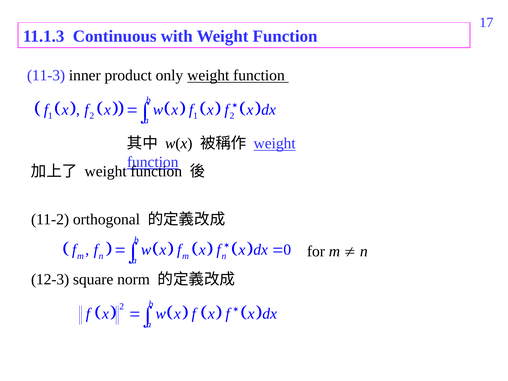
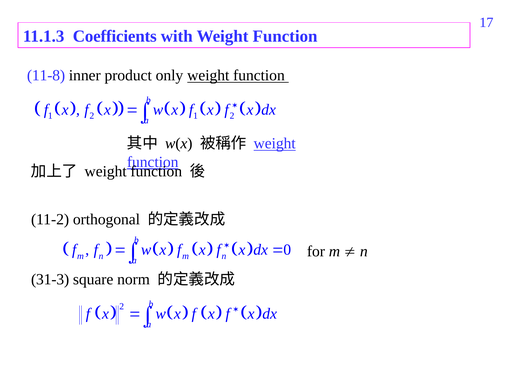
Continuous: Continuous -> Coefficients (115, 36)
11-3: 11-3 -> 11-8 (46, 75)
12-3: 12-3 -> 31-3 (50, 279)
